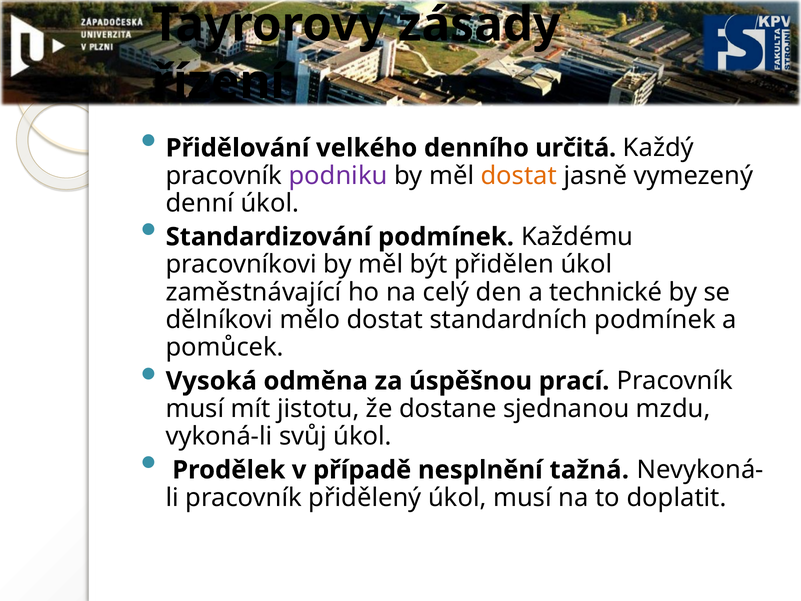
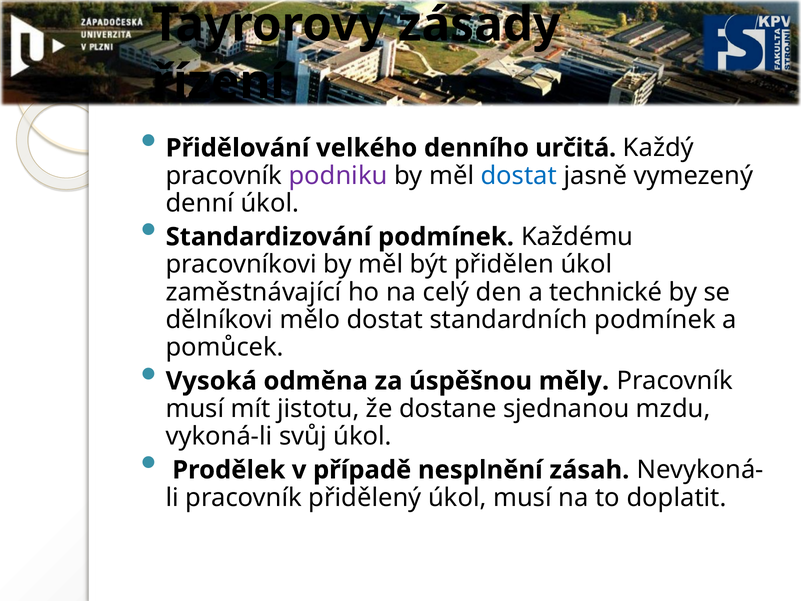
dostat colour: orange -> blue (519, 176)
prací: prací -> měly (574, 381)
tažná: tažná -> zásah (589, 470)
